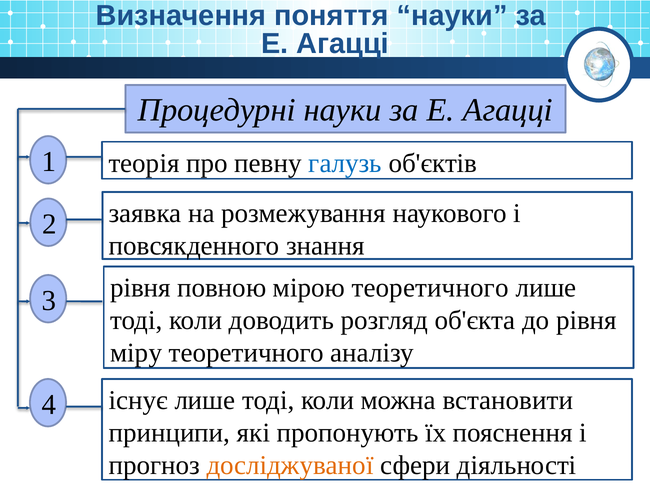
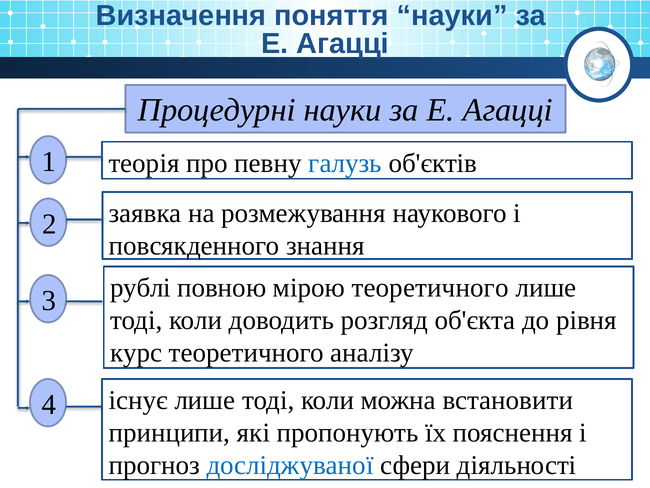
рівня: рівня -> рублі (140, 288)
міру: міру -> курс (136, 353)
досліджуваної colour: orange -> blue (290, 465)
